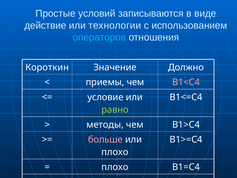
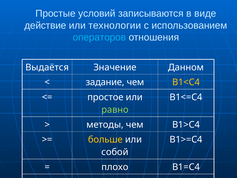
Короткин: Короткин -> Выдаётся (47, 67)
Должно: Должно -> Данном (186, 67)
приемы: приемы -> задание (105, 82)
B1<C4 colour: pink -> yellow (186, 82)
условие: условие -> простое (105, 97)
больше colour: pink -> yellow (105, 139)
плохо: плохо -> собой (115, 152)
